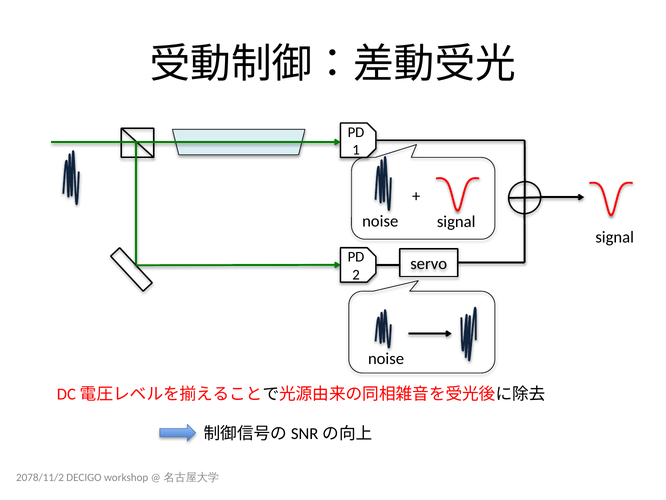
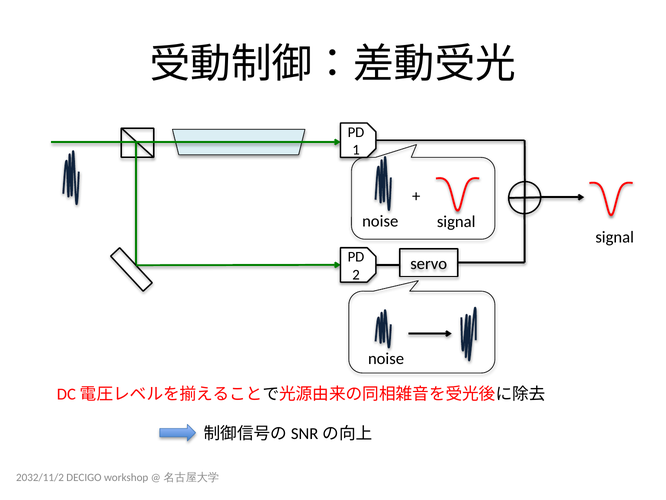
2078/11/2: 2078/11/2 -> 2032/11/2 (40, 477)
